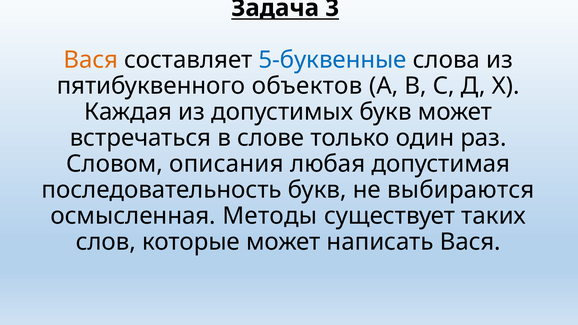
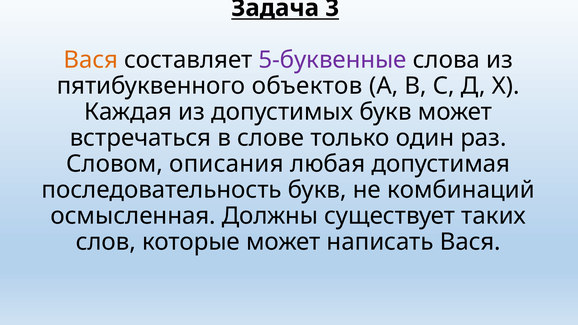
5-буквенные colour: blue -> purple (333, 60)
выбираются: выбираются -> комбинаций (461, 190)
Методы: Методы -> Должны (270, 216)
